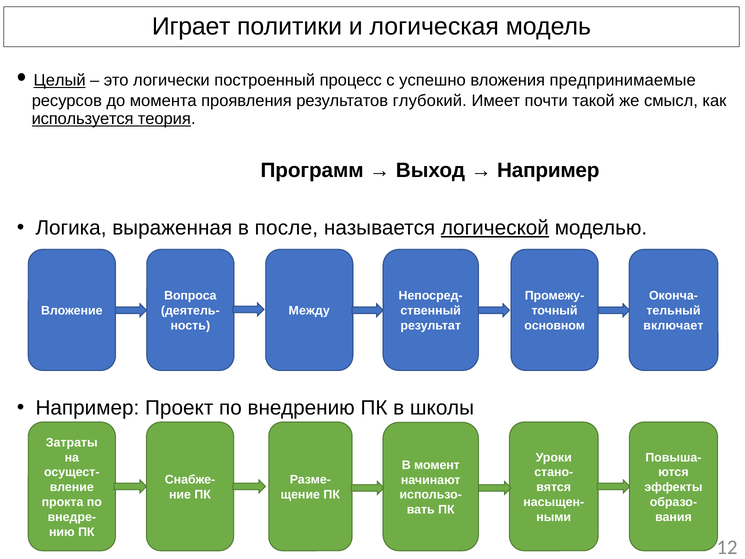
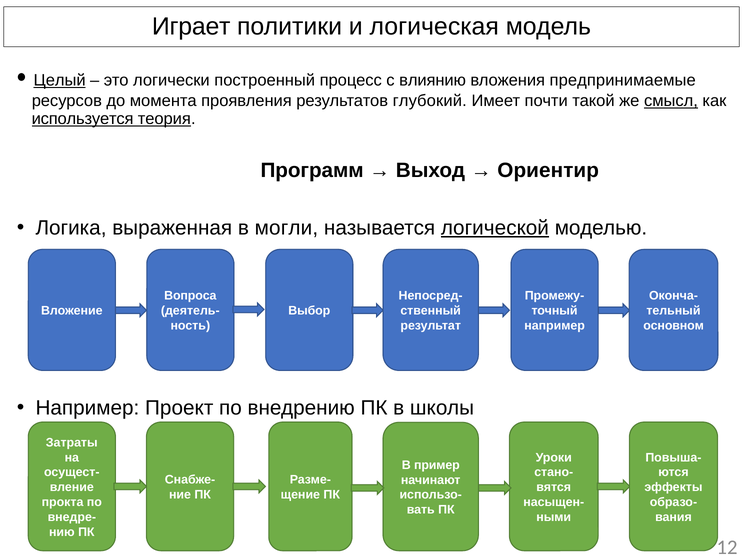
успешно: успешно -> влиянию (433, 80)
смысл underline: none -> present (671, 101)
Например: Например -> Ориентир (548, 170)
после: после -> могли (286, 228)
Между: Между -> Выбор (309, 311)
основном: основном -> например (555, 326)
включает: включает -> основном (674, 326)
момент: момент -> пример (437, 465)
